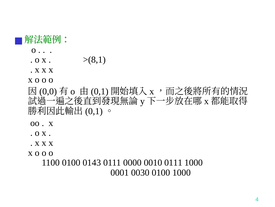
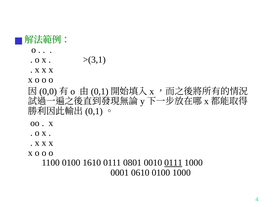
>(8,1: >(8,1 -> >(3,1 (94, 60)
0143: 0143 -> 1610 (92, 162)
0000: 0000 -> 0801 (132, 162)
0111 underline: none -> present (173, 162)
0030: 0030 -> 0610 (140, 172)
